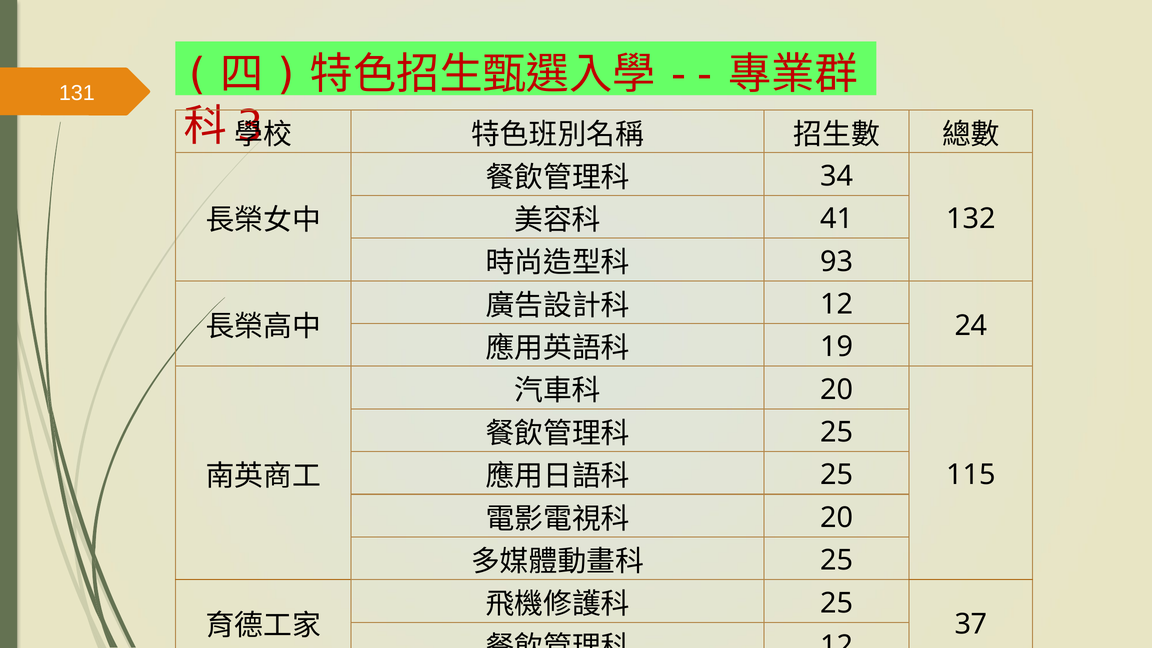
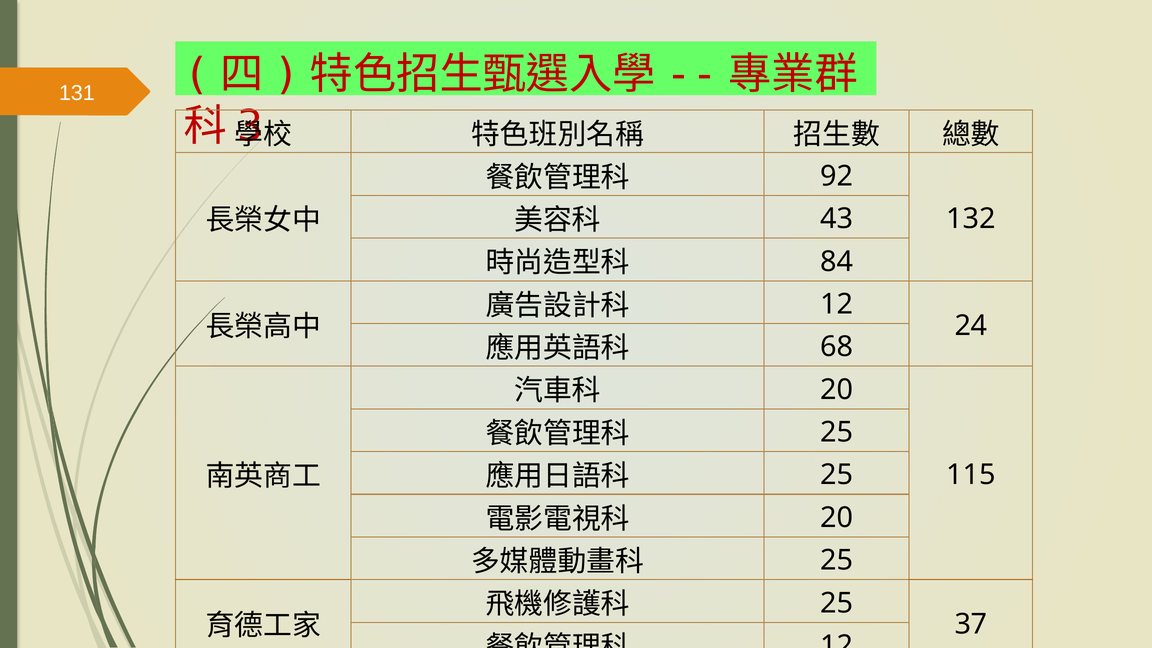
34: 34 -> 92 (837, 176)
41: 41 -> 43 (837, 219)
93: 93 -> 84 (837, 262)
19: 19 -> 68 (837, 347)
